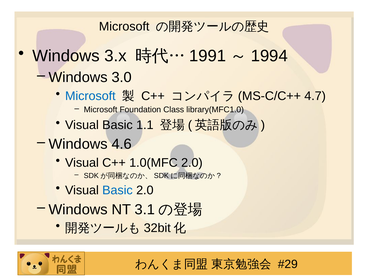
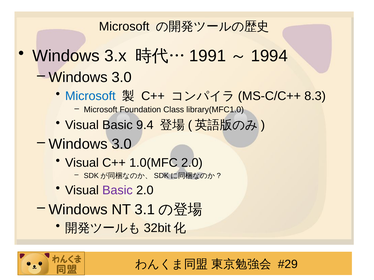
4.7: 4.7 -> 8.3 (315, 96)
1.1: 1.1 -> 9.4 (145, 125)
4.6: 4.6 -> 3.0 (122, 144)
Basic colour: blue -> purple (117, 191)
